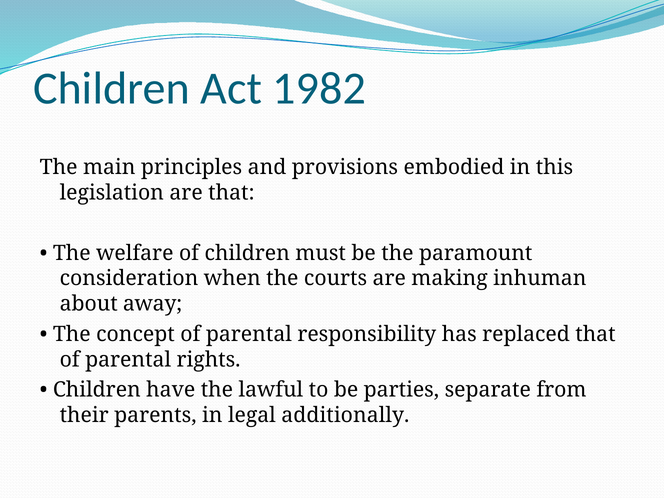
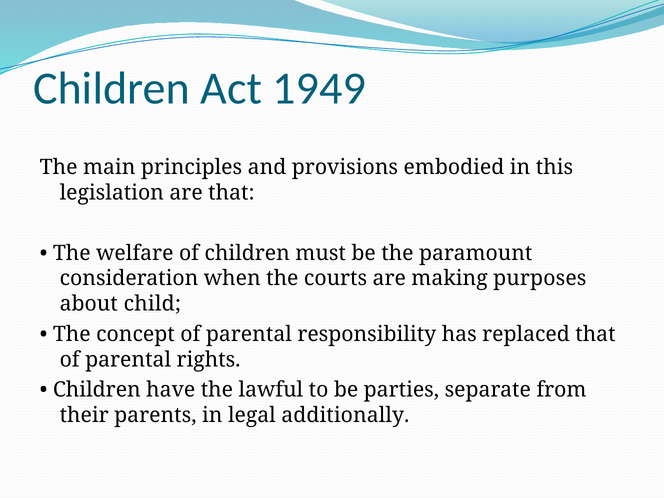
1982: 1982 -> 1949 (319, 89)
inhuman: inhuman -> purposes (540, 278)
away: away -> child (152, 304)
